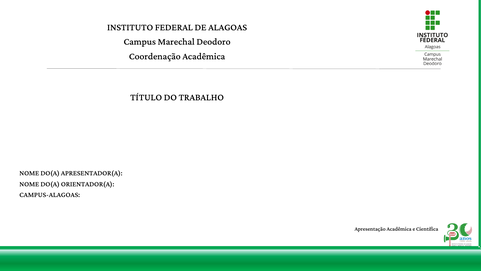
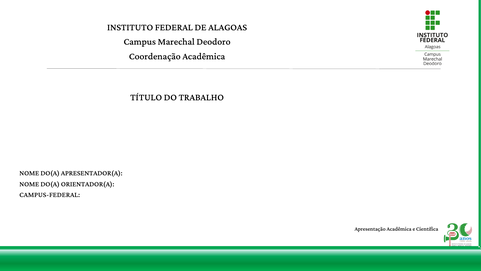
CAMPUS-ALAGOAS: CAMPUS-ALAGOAS -> CAMPUS-FEDERAL (50, 194)
